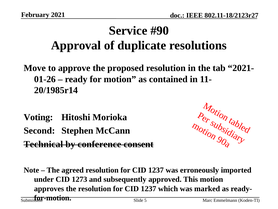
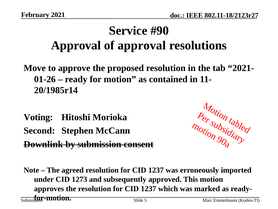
of duplicate: duplicate -> approval (142, 45)
Technical: Technical -> Downlink (43, 144)
by conference: conference -> submission (99, 144)
